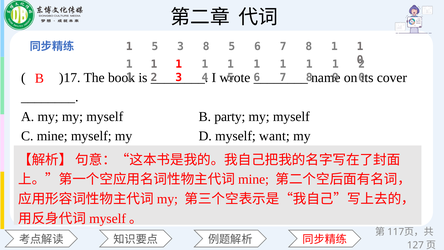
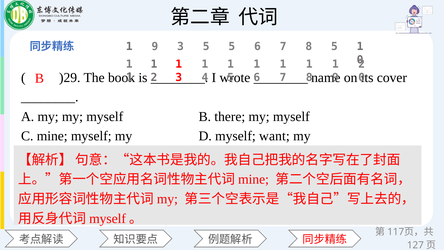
5: 5 -> 9 (155, 47)
3 8: 8 -> 5 (206, 47)
7 8 1: 1 -> 5 (334, 47)
)17: )17 -> )29 (70, 77)
party: party -> there (230, 117)
